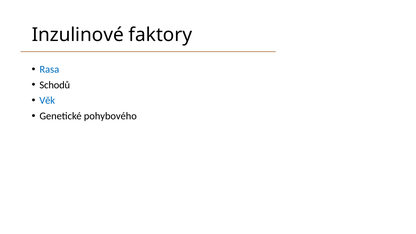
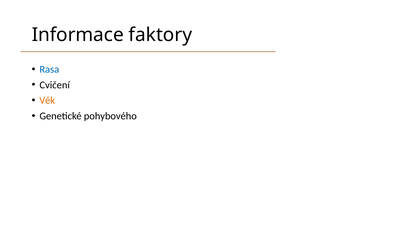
Inzulinové: Inzulinové -> Informace (78, 35)
Schodů: Schodů -> Cvičení (55, 85)
Věk colour: blue -> orange (47, 101)
